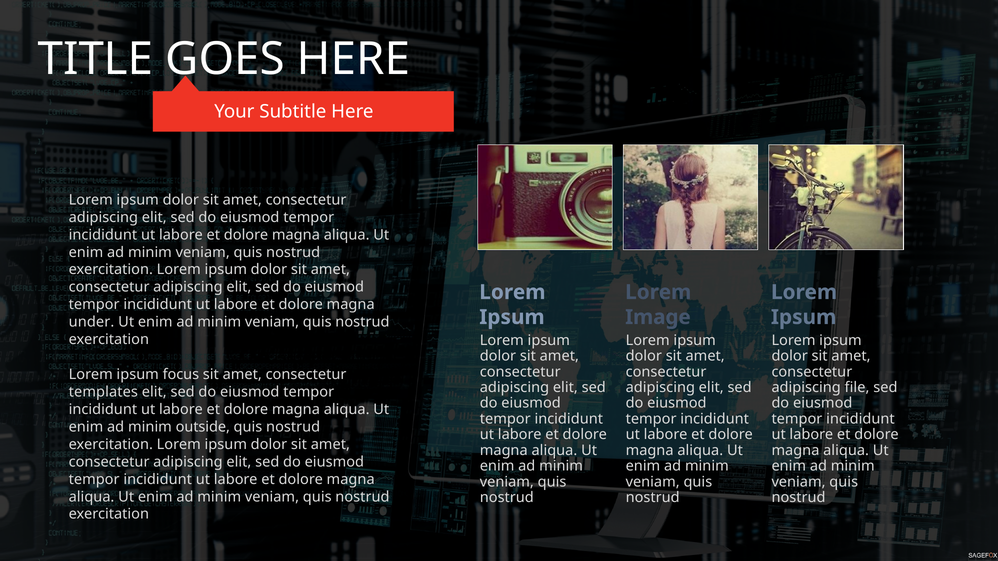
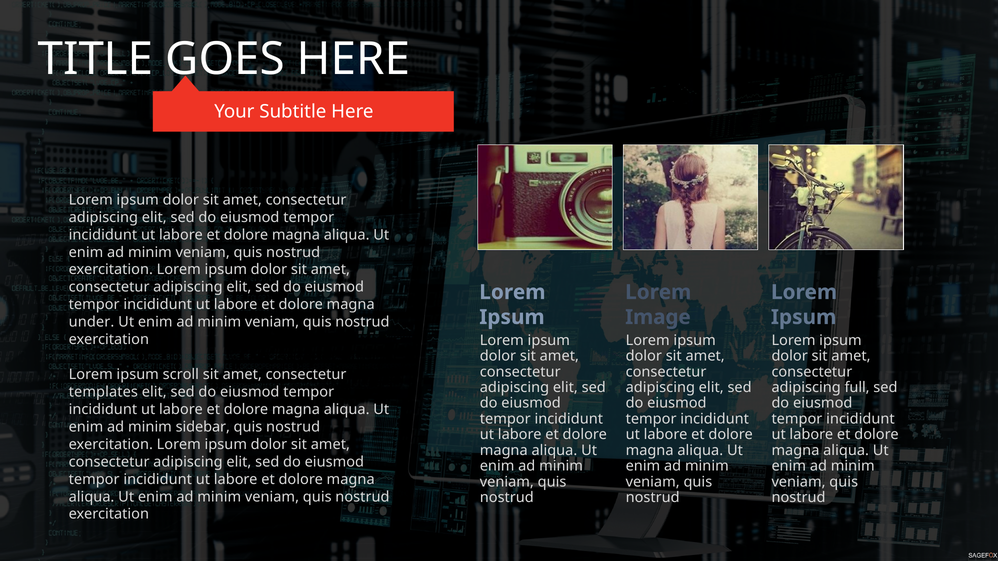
focus: focus -> scroll (181, 375)
file: file -> full (857, 388)
outside: outside -> sidebar (203, 427)
